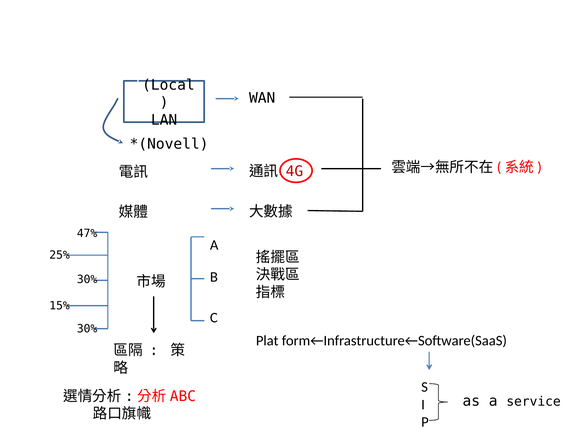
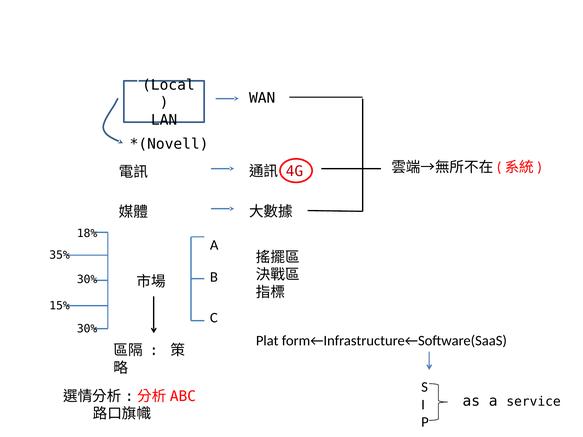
47%: 47% -> 18% (87, 234)
25%: 25% -> 35% (60, 255)
